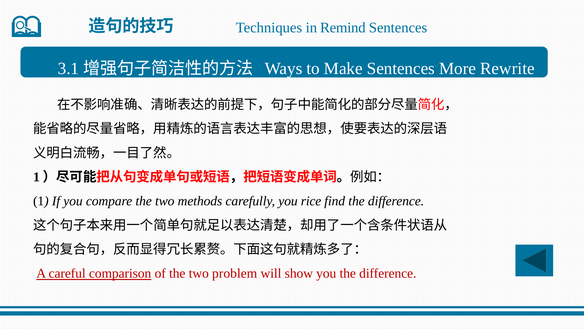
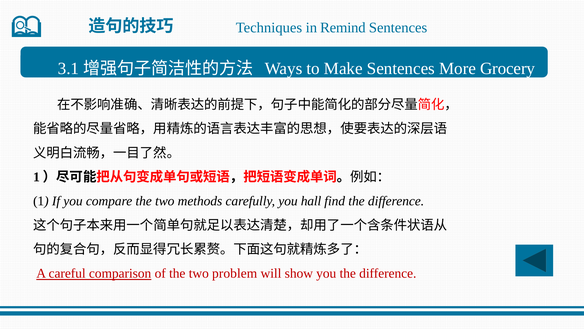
Rewrite: Rewrite -> Grocery (508, 68)
rice: rice -> hall (311, 201)
